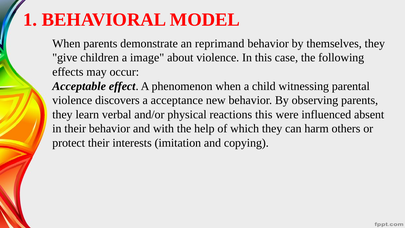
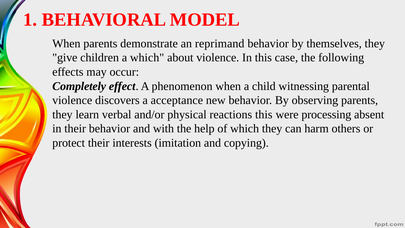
a image: image -> which (147, 58)
Acceptable: Acceptable -> Completely (79, 86)
influenced: influenced -> processing (326, 114)
